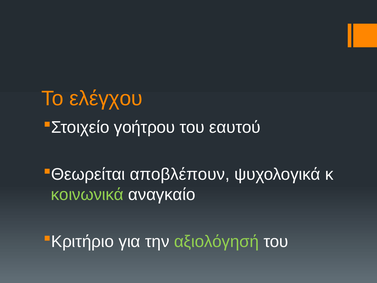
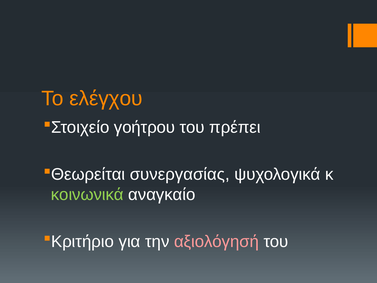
εαυτού: εαυτού -> πρέπει (235, 127)
αποβλέπουν: αποβλέπουν -> συνεργασίας (180, 174)
αξιολόγησή colour: light green -> pink (216, 241)
